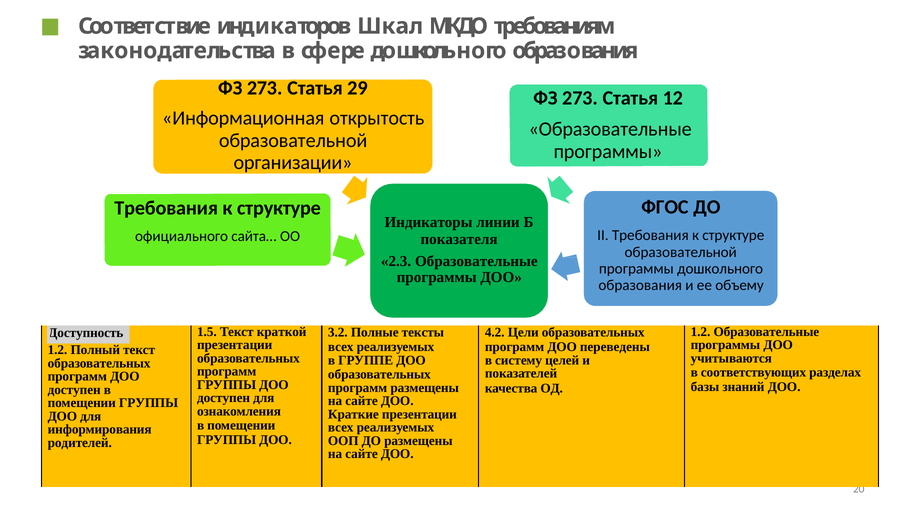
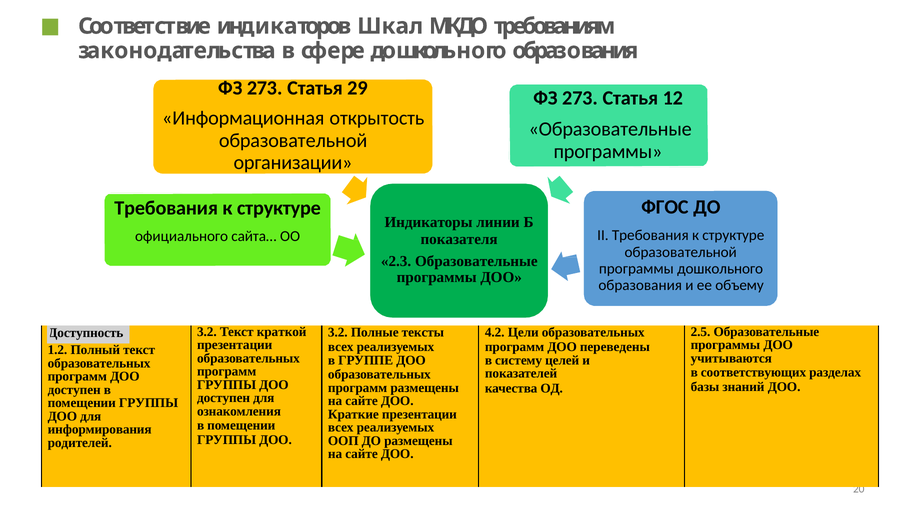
1.2: 1.2 -> 2.5 (700, 332)
Доступность 1.5: 1.5 -> 3.2 (207, 332)
